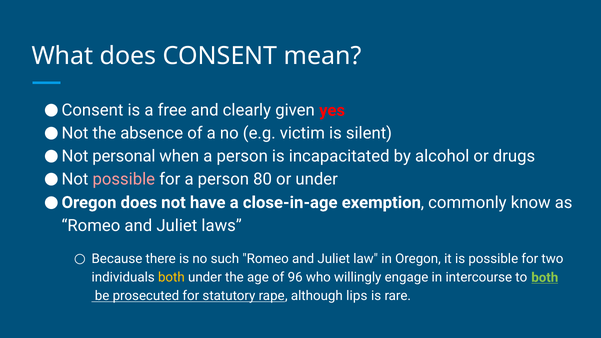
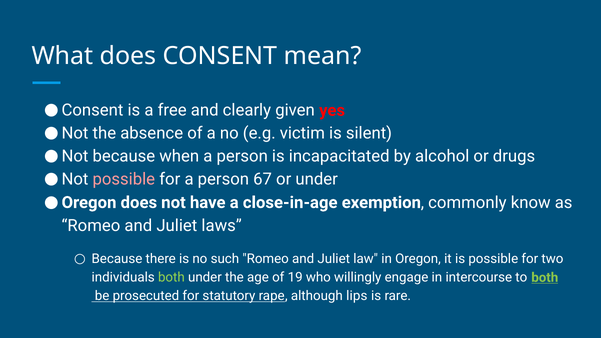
personal: personal -> because (124, 156)
80: 80 -> 67 (263, 179)
both colour: yellow -> light green (171, 278)
96: 96 -> 19 (295, 278)
